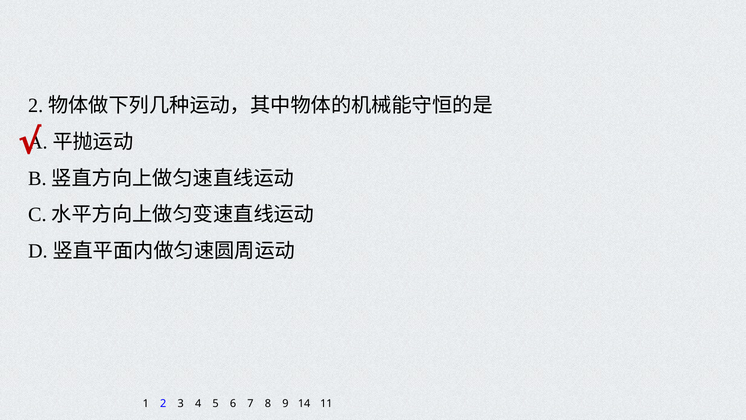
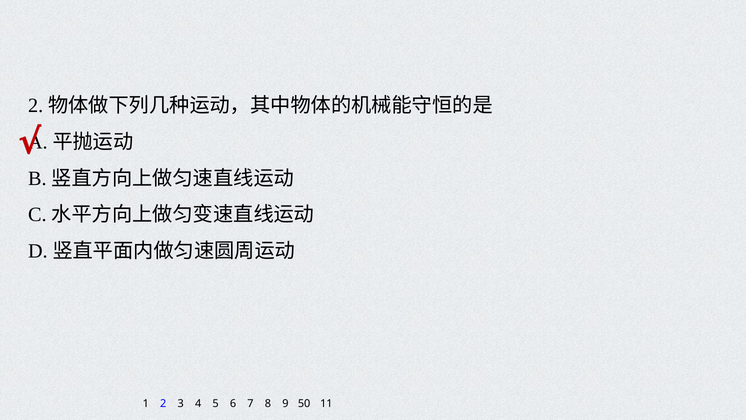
14: 14 -> 50 (304, 403)
